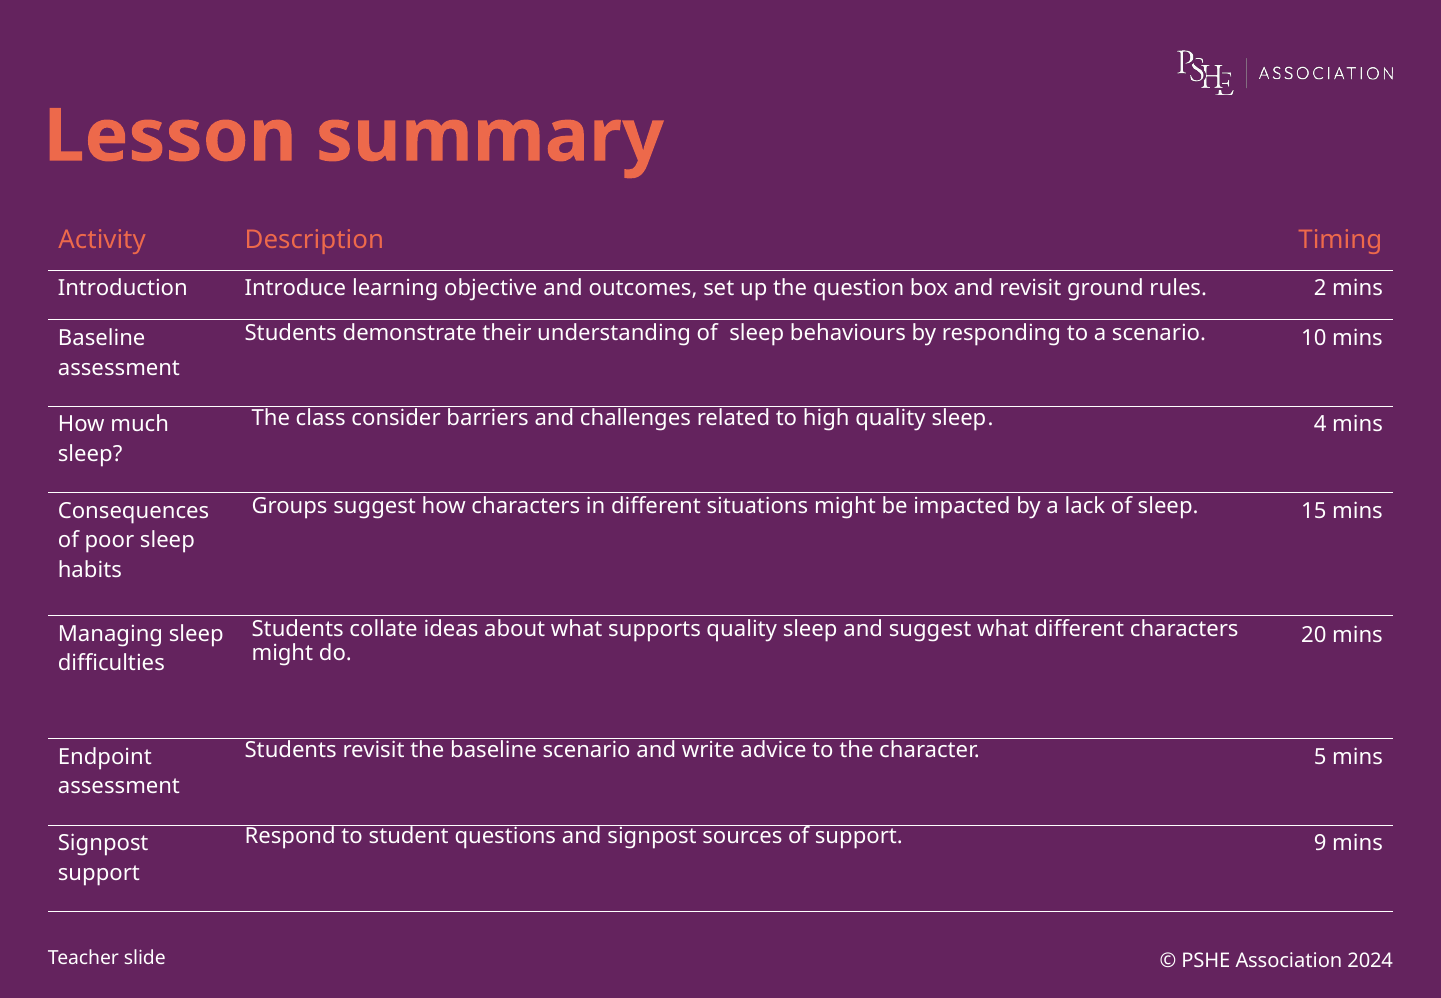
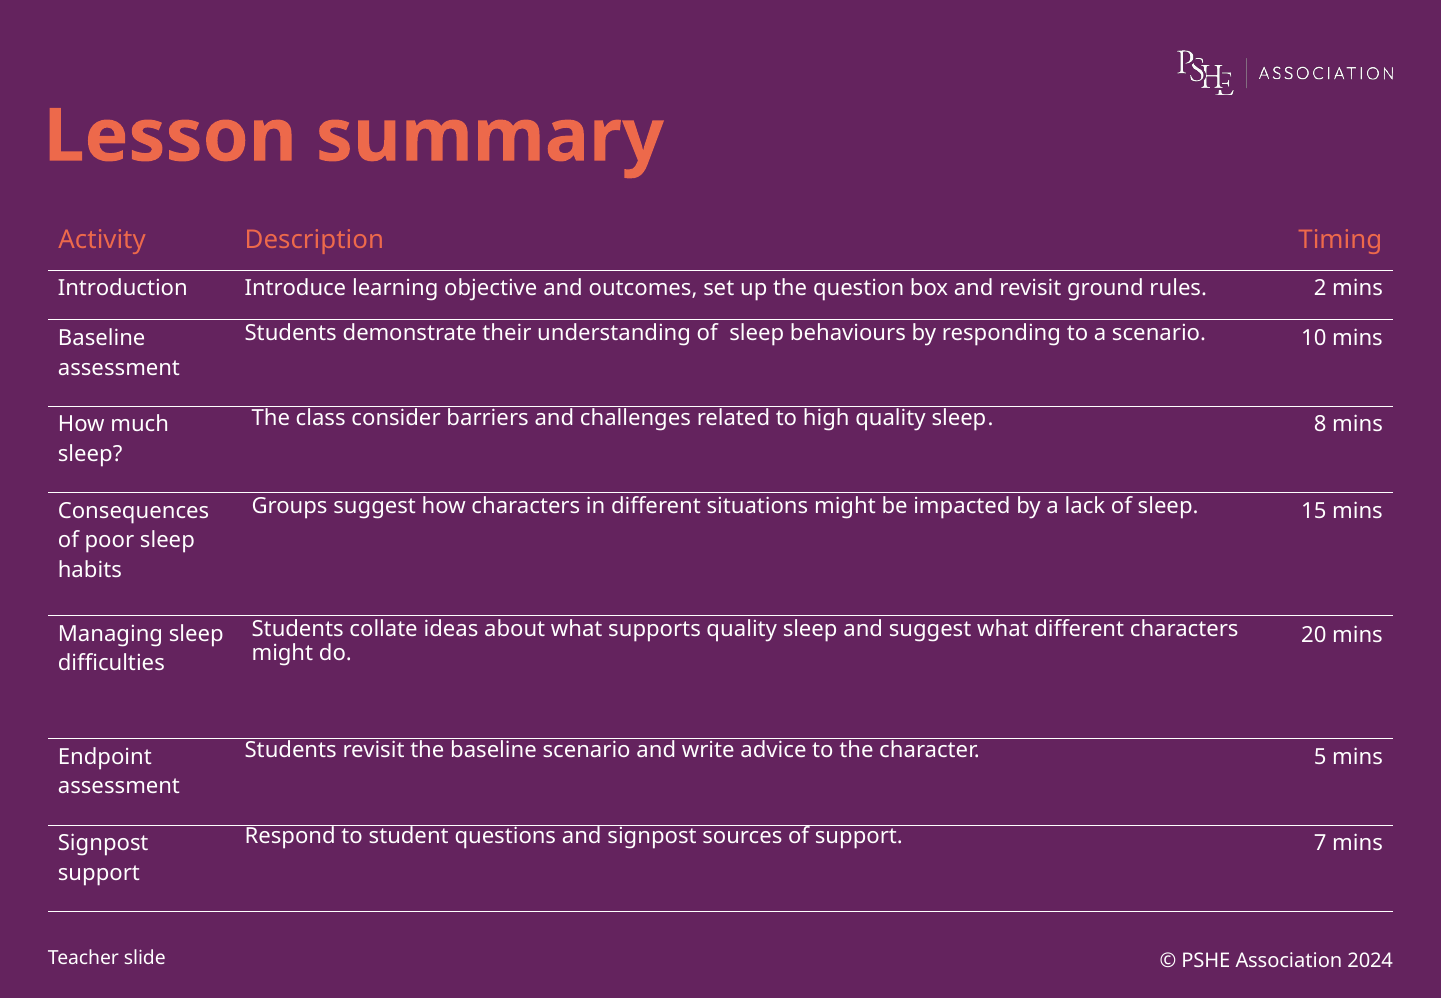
4: 4 -> 8 (1320, 424)
9: 9 -> 7 (1320, 843)
